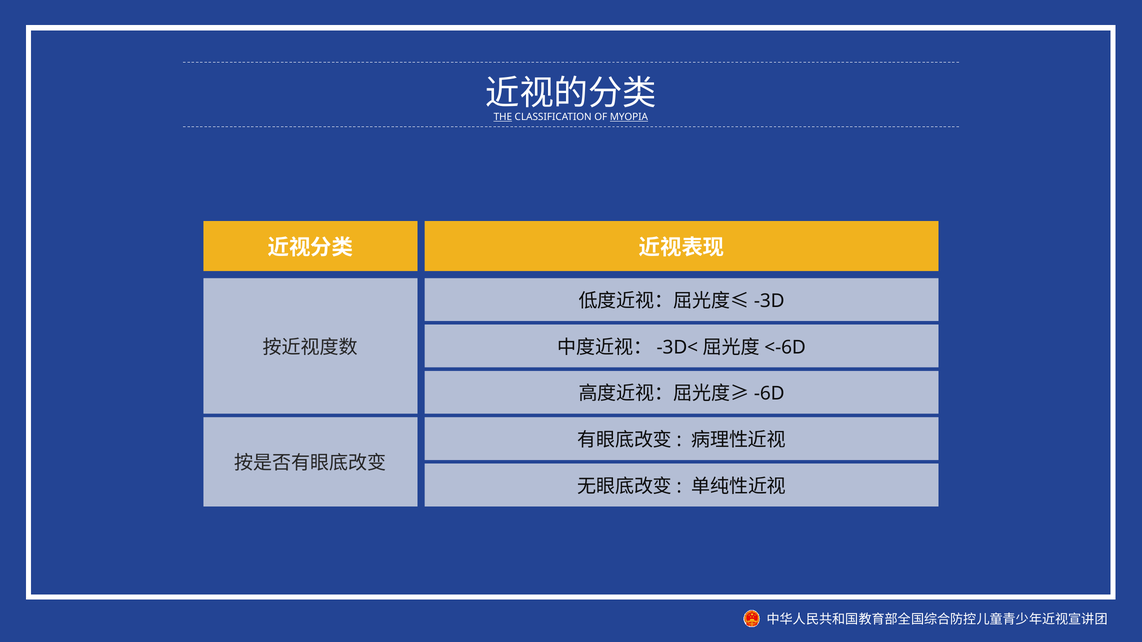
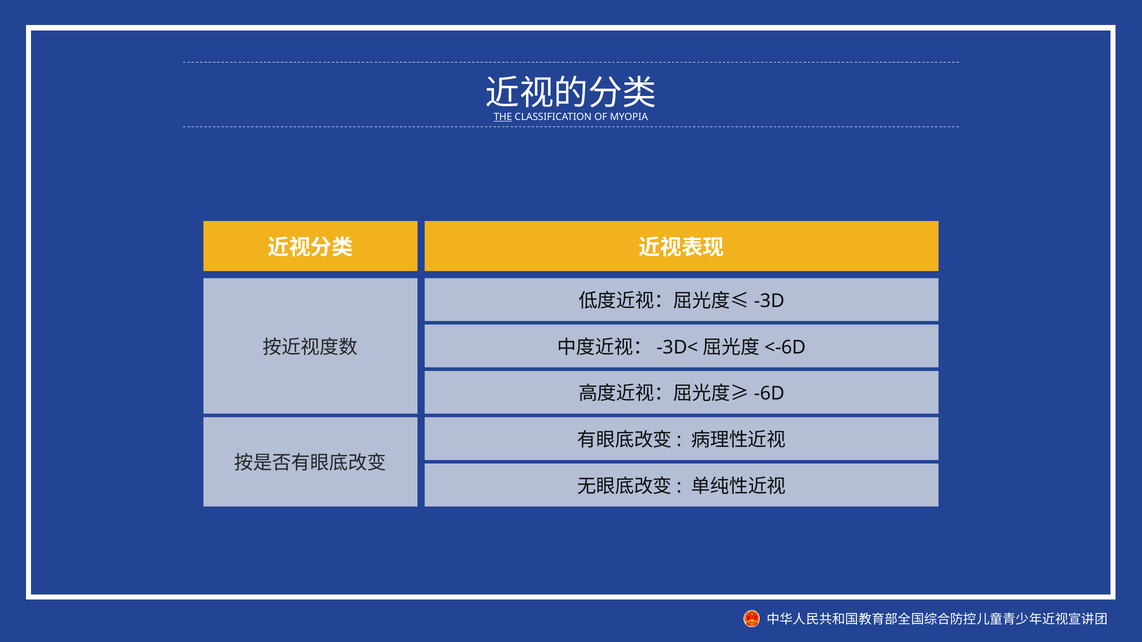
MYOPIA underline: present -> none (629, 117)
